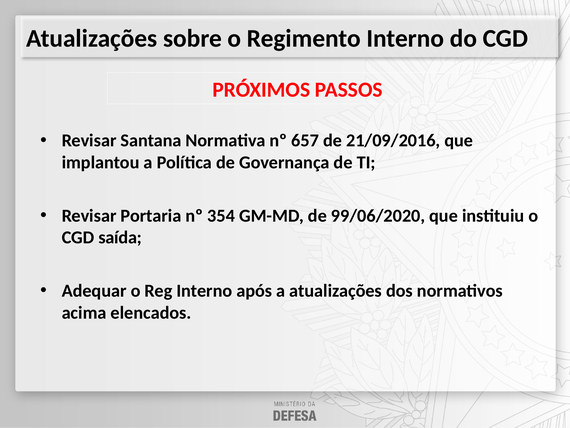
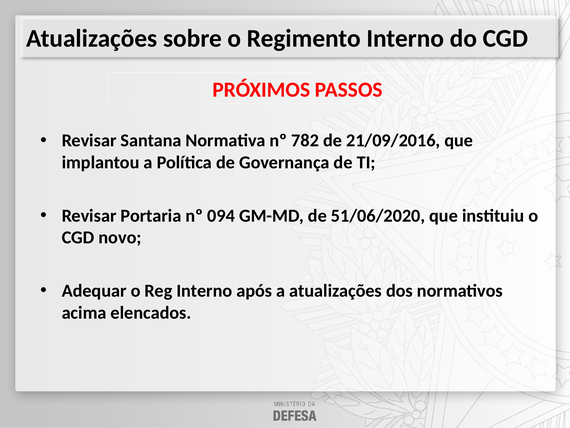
657: 657 -> 782 (305, 140)
354: 354 -> 094 (221, 215)
99/06/2020: 99/06/2020 -> 51/06/2020 (378, 215)
saída: saída -> novo (120, 237)
